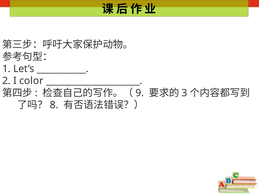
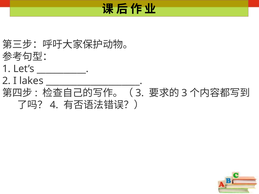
color: color -> lakes (31, 81)
9: 9 -> 3 (140, 93)
8: 8 -> 4 (54, 105)
